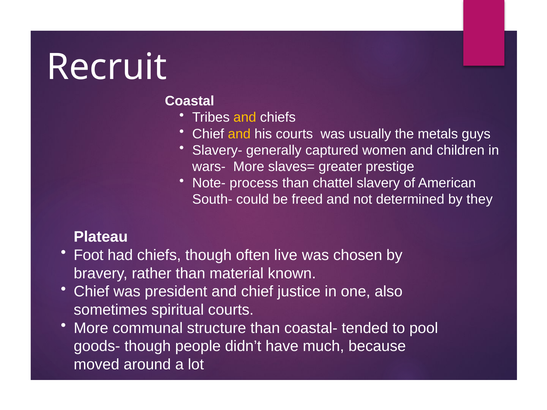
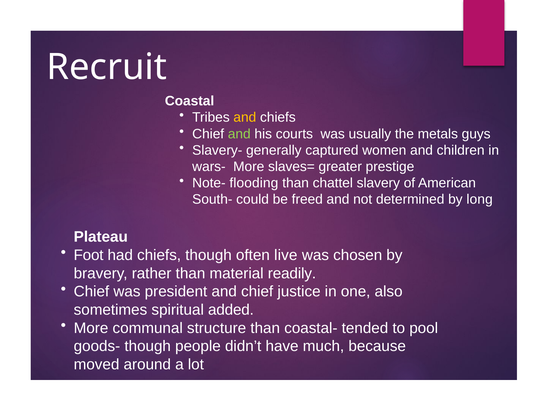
and colour: yellow -> light green (239, 134)
process: process -> flooding (254, 183)
they: they -> long (480, 200)
known: known -> readily (292, 274)
spiritual courts: courts -> added (231, 310)
